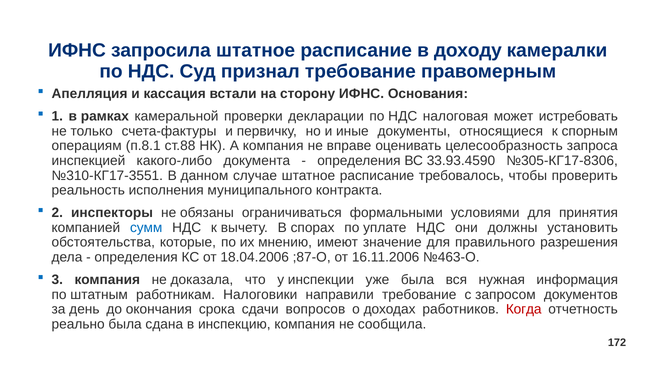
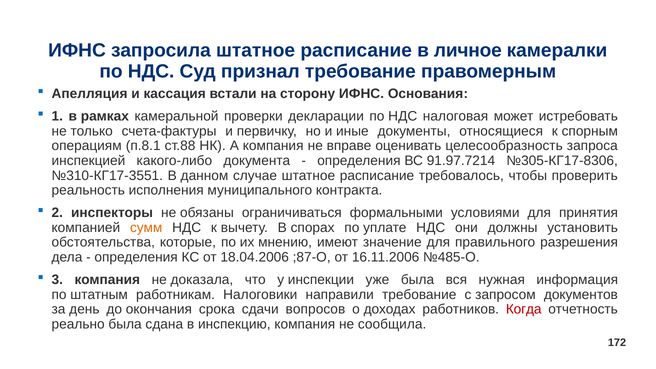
доходу: доходу -> личное (468, 51)
33.93.4590: 33.93.4590 -> 91.97.7214 (461, 161)
сумм colour: blue -> orange (146, 228)
№463-О: №463-О -> №485-О (451, 257)
